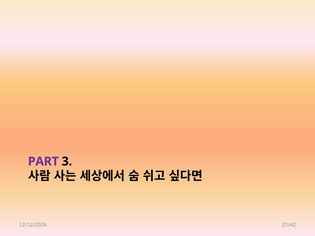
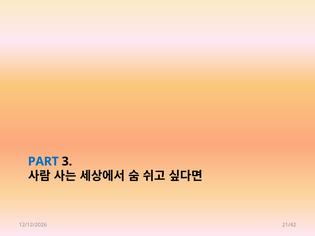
PART colour: purple -> blue (43, 162)
